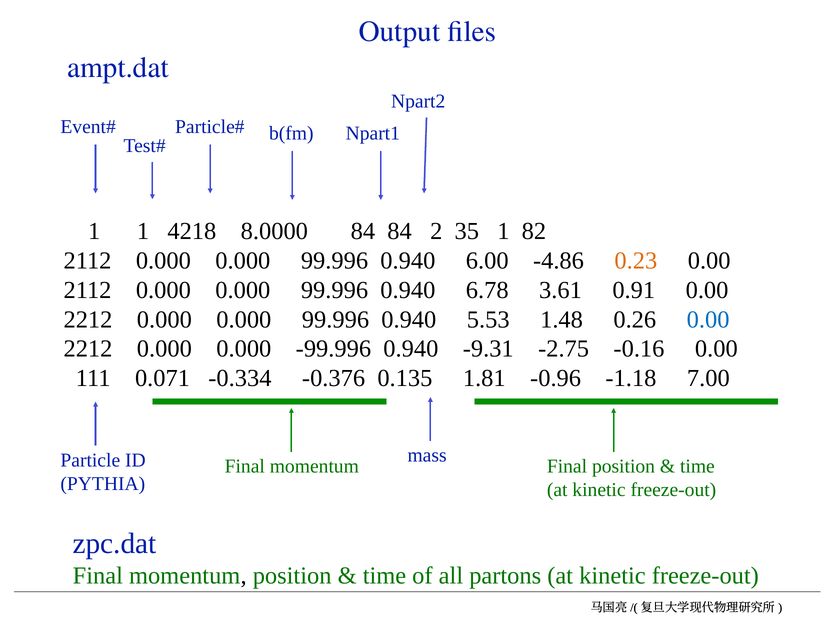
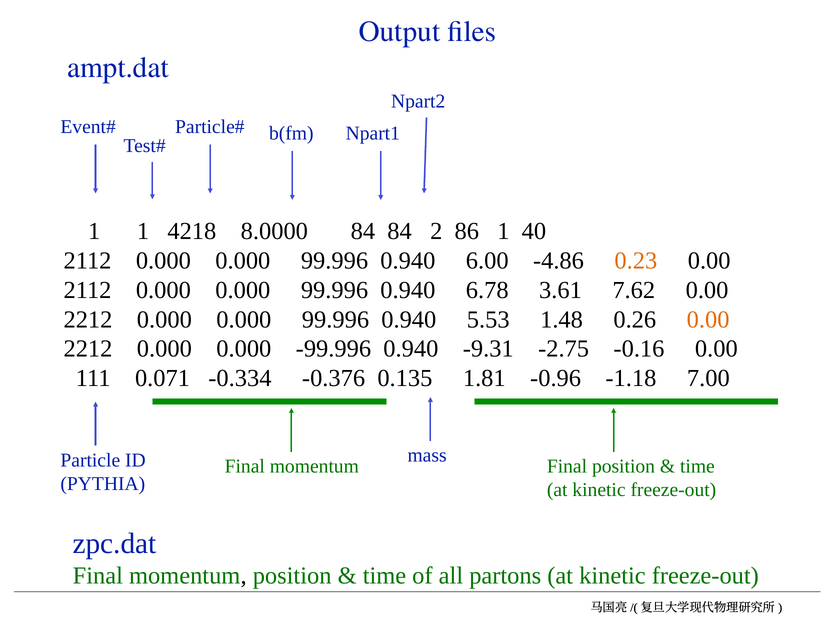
35: 35 -> 86 (467, 232)
82: 82 -> 40 (534, 232)
0.91: 0.91 -> 7.62 (634, 290)
0.00 colour: blue -> orange (708, 320)
